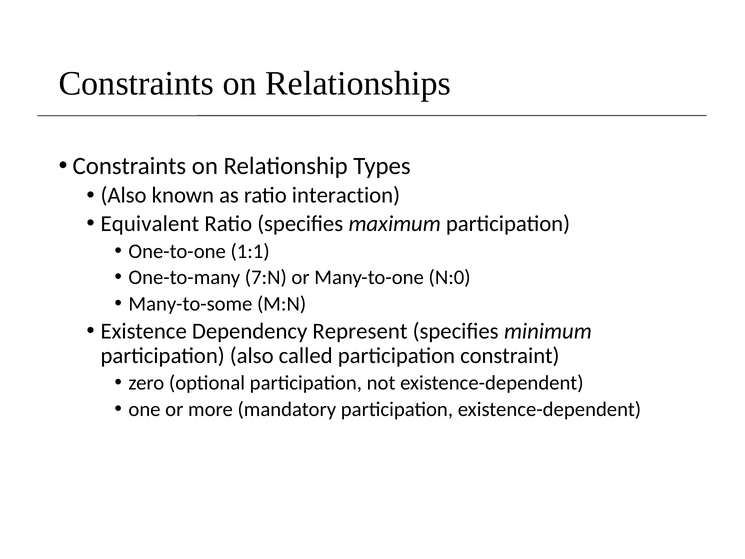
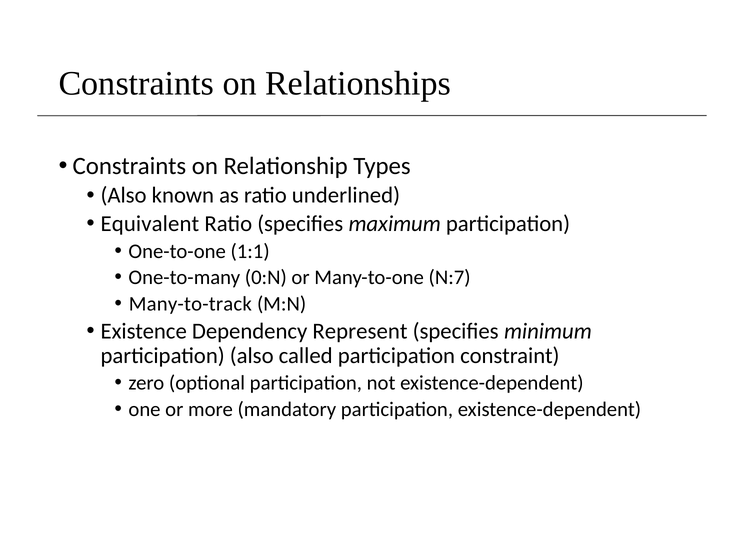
interaction: interaction -> underlined (346, 195)
7:N: 7:N -> 0:N (266, 277)
N:0: N:0 -> N:7 (450, 277)
Many-to-some: Many-to-some -> Many-to-track (190, 304)
